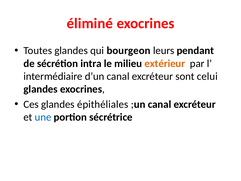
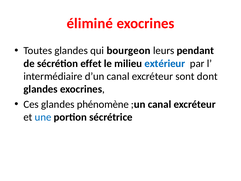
intra: intra -> effet (91, 63)
extérieur colour: orange -> blue (165, 63)
celui: celui -> dont (207, 76)
épithéliales: épithéliales -> phénomène (103, 104)
